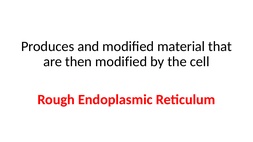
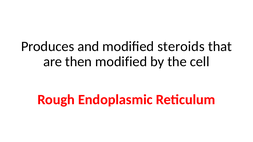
material: material -> steroids (181, 46)
